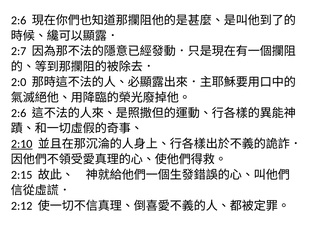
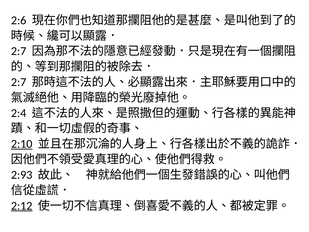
2:0: 2:0 -> 2:7 (19, 82)
2:6: 2:6 -> 2:4 (19, 113)
2:15: 2:15 -> 2:93 (22, 175)
2:12 underline: none -> present (22, 206)
